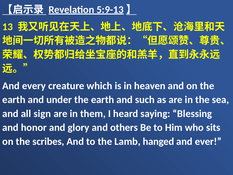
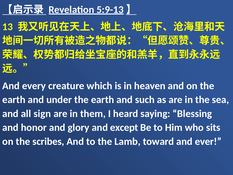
others: others -> except (124, 127)
hanged: hanged -> toward (158, 141)
